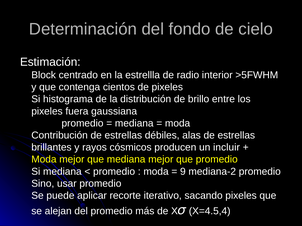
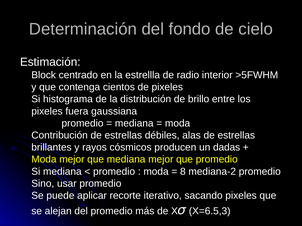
incluir: incluir -> dadas (227, 148)
9: 9 -> 8 (183, 172)
X=4.5,4: X=4.5,4 -> X=6.5,3 (210, 211)
